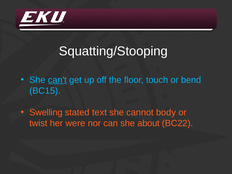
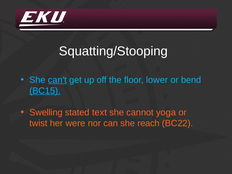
touch: touch -> lower (157, 80)
BC15 underline: none -> present (45, 91)
body: body -> yoga (166, 112)
about: about -> reach (149, 123)
